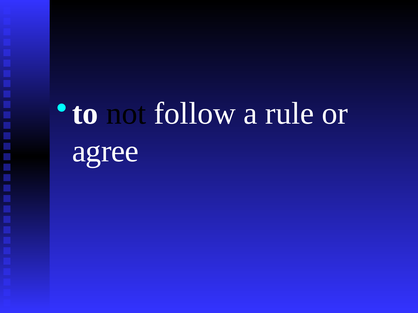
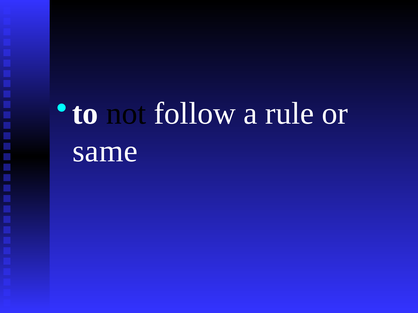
agree: agree -> same (105, 151)
